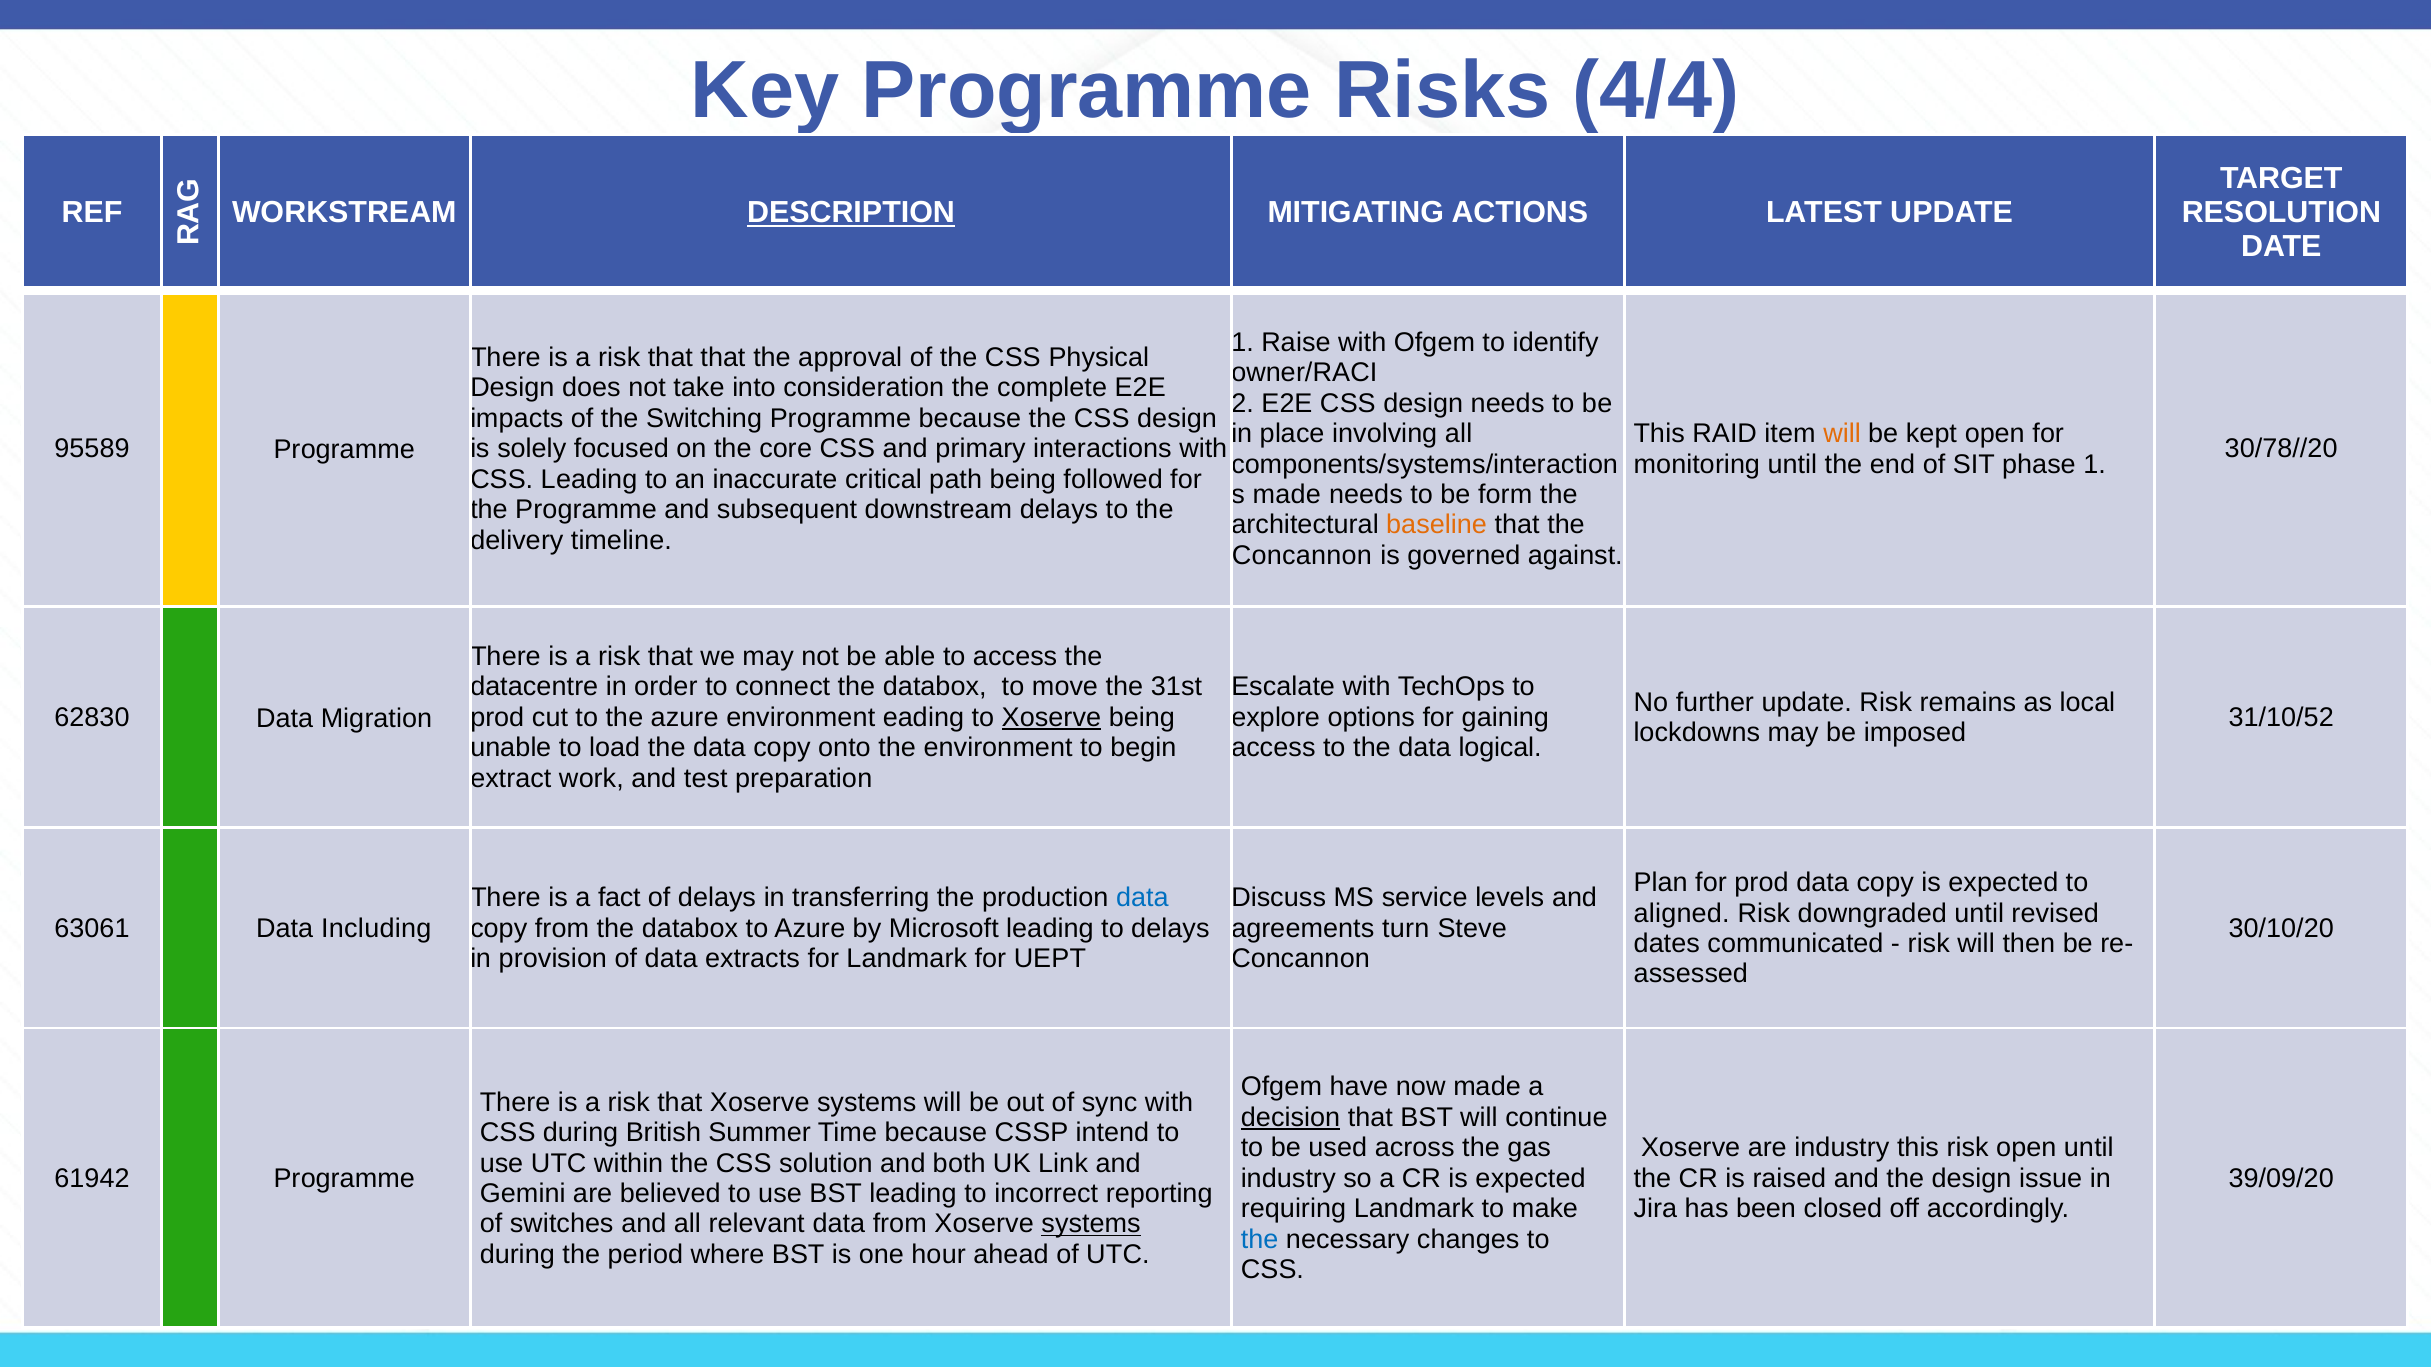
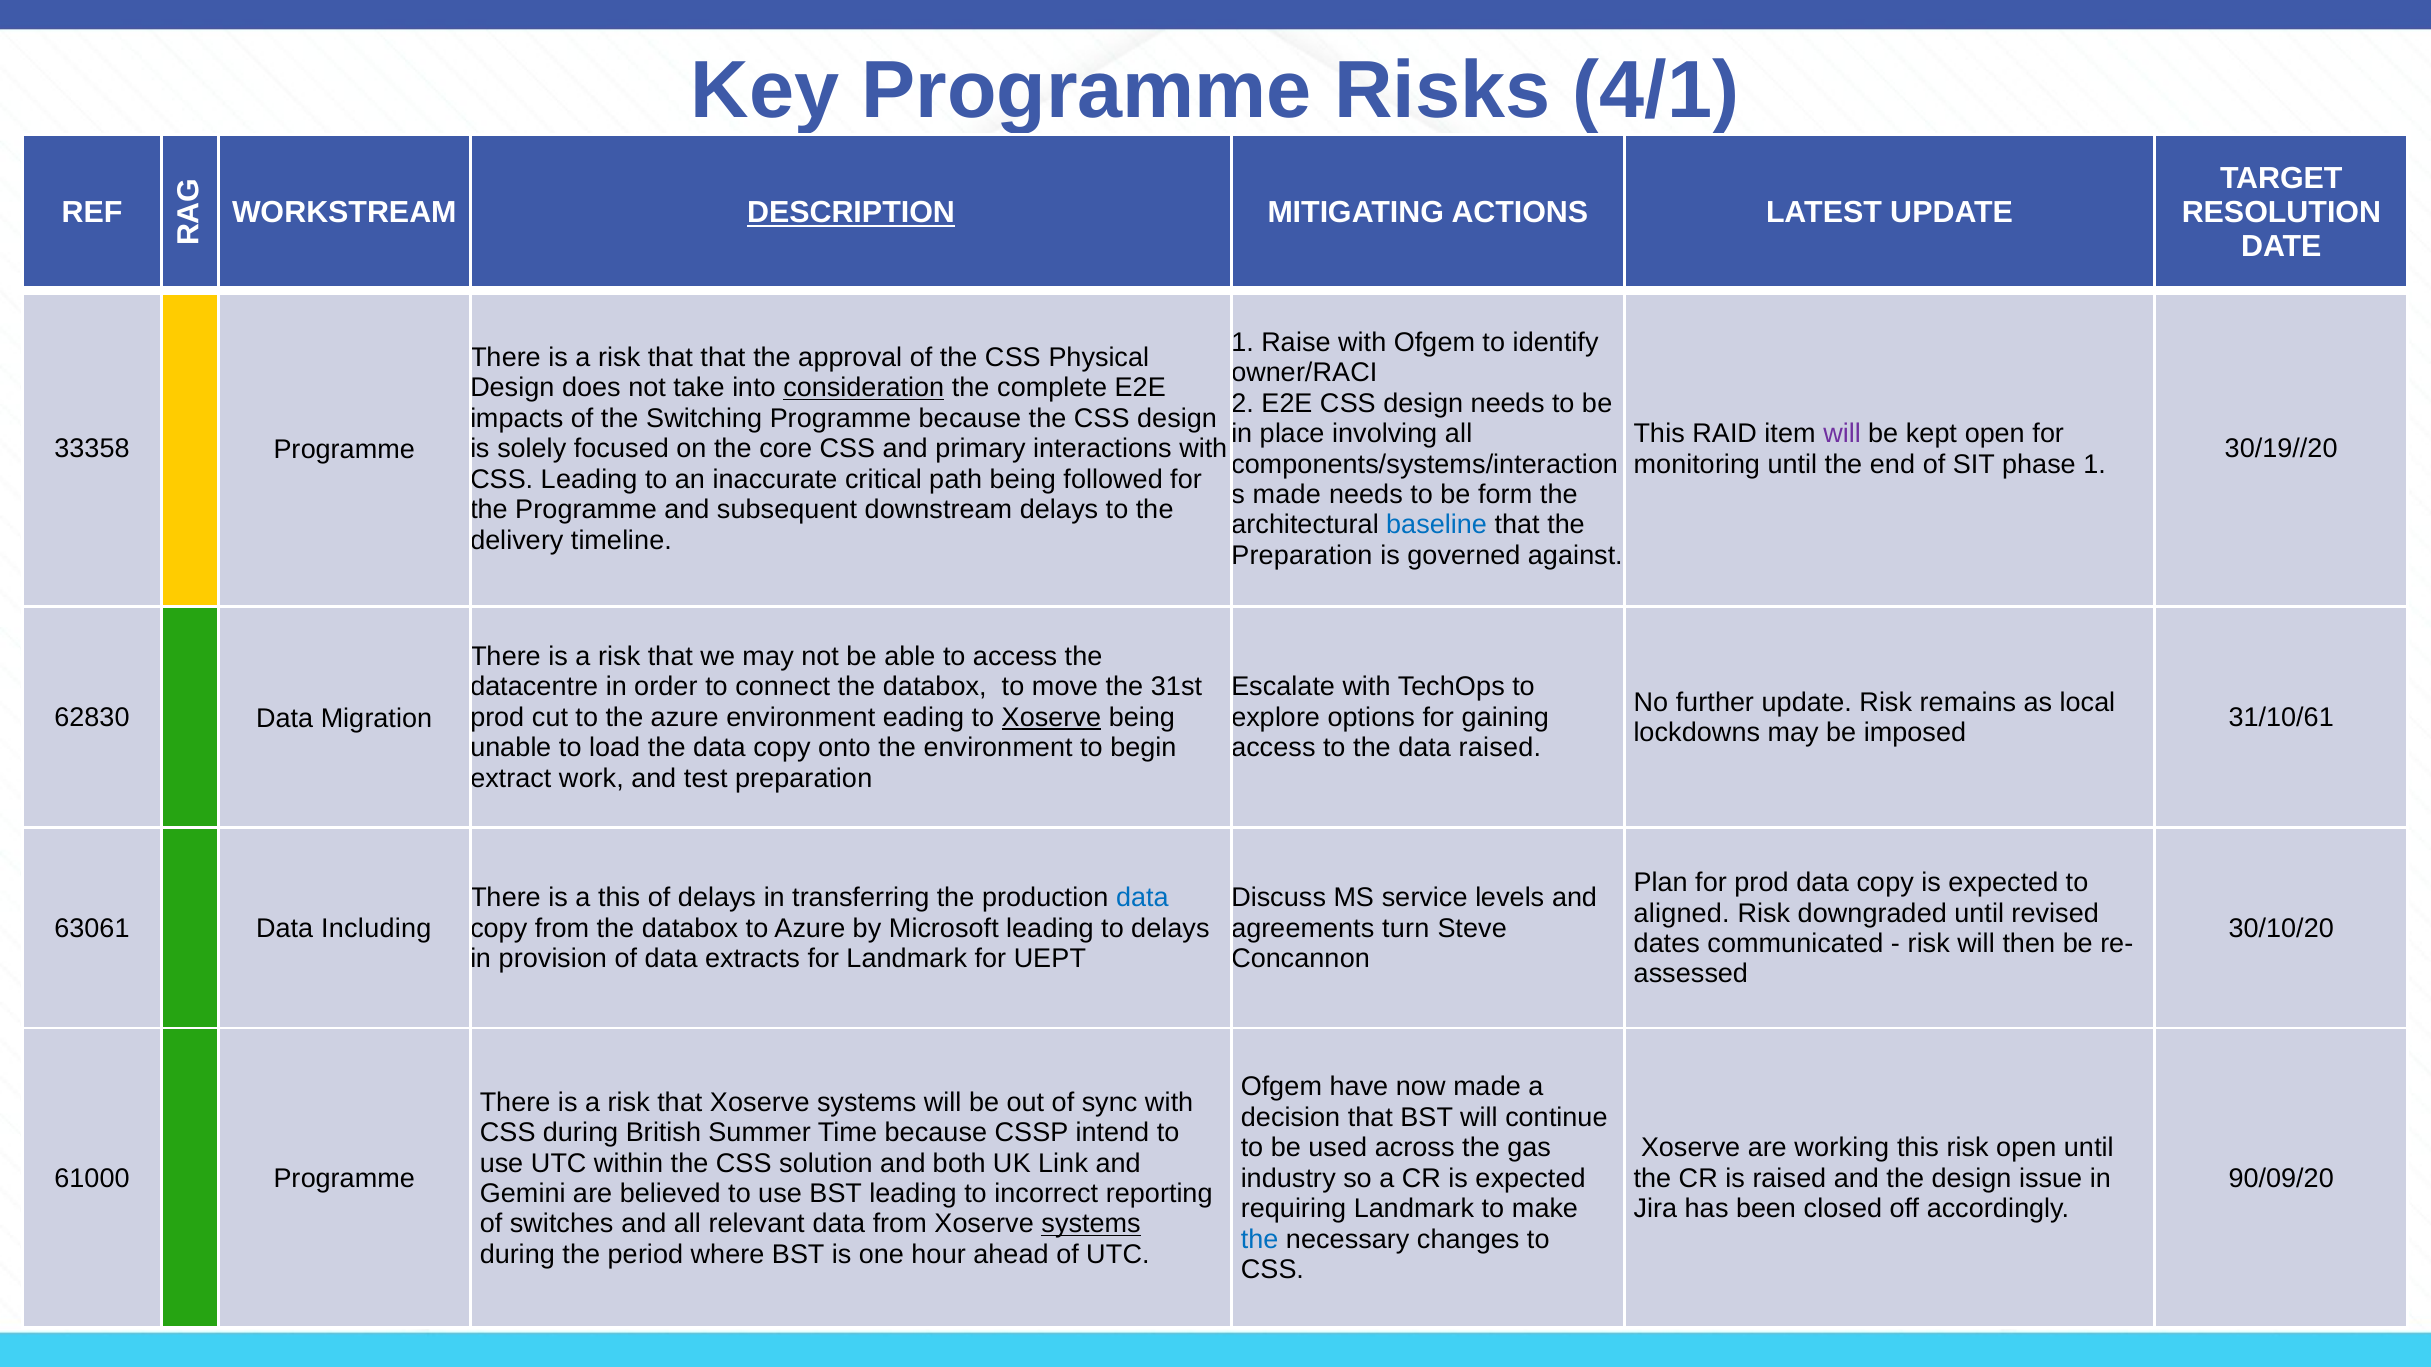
4/4: 4/4 -> 4/1 (1656, 90)
consideration underline: none -> present (864, 388)
will colour: orange -> purple (1842, 434)
95589: 95589 -> 33358 (92, 449)
30/78//20: 30/78//20 -> 30/19//20 (2281, 449)
baseline colour: orange -> blue (1437, 525)
Concannon: Concannon -> Preparation (1302, 556)
31/10/52: 31/10/52 -> 31/10/61 (2281, 718)
data logical: logical -> raised (1500, 748)
a fact: fact -> this (619, 898)
decision underline: present -> none (1291, 1118)
are industry: industry -> working (1842, 1148)
61942: 61942 -> 61000 (92, 1179)
39/09/20: 39/09/20 -> 90/09/20 (2281, 1179)
